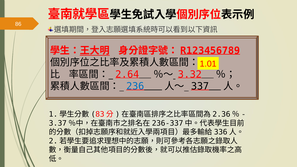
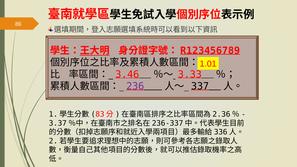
2.64: 2.64 -> 3.46 (127, 74)
3.32: 3.32 -> 3.33 (190, 74)
236 colour: blue -> purple (135, 86)
